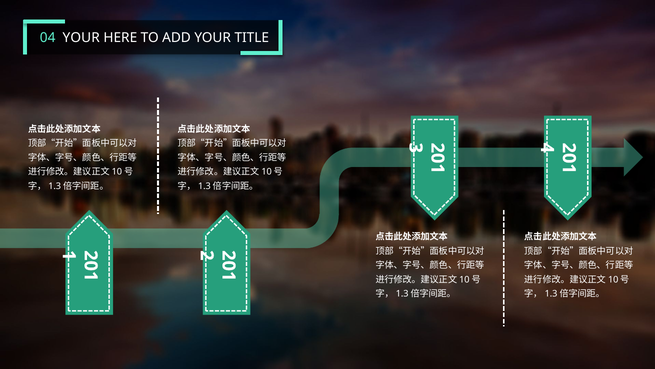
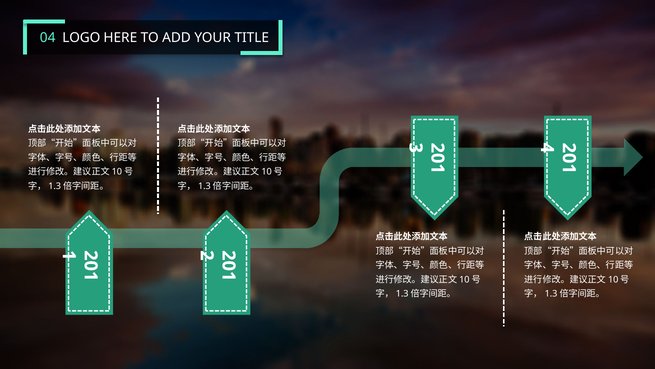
04 YOUR: YOUR -> LOGO (81, 38)
